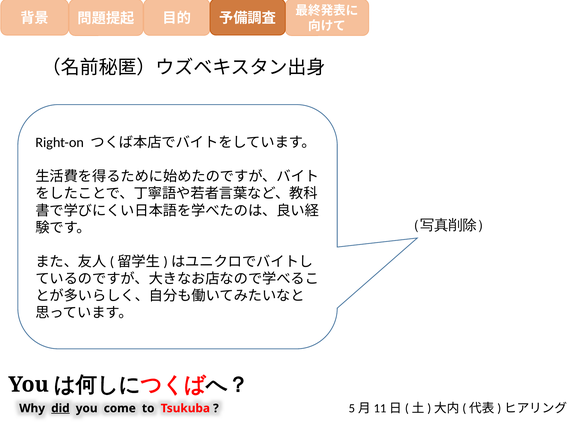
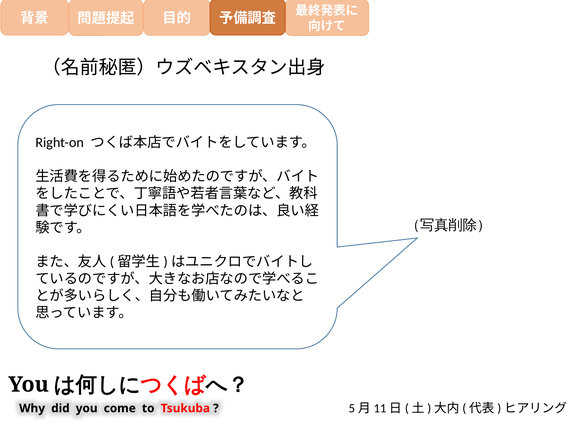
did underline: present -> none (60, 408)
